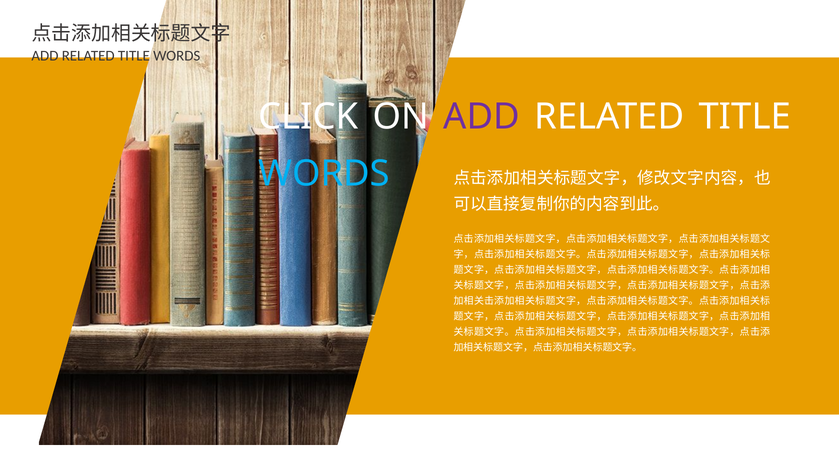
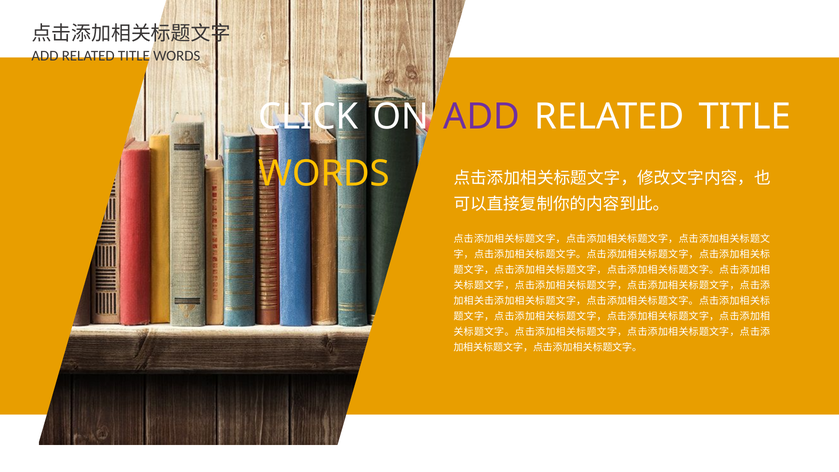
WORDS colour: light blue -> yellow (324, 174)
